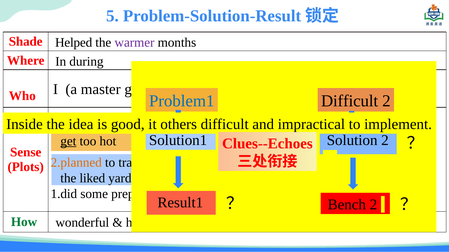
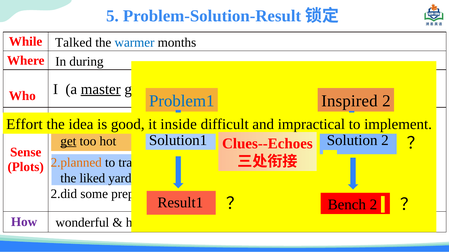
Shade: Shade -> While (26, 42)
Helped: Helped -> Talked (74, 43)
warmer colour: purple -> blue (135, 43)
master underline: none -> present (101, 89)
Difficult: Difficult -> Inspired (349, 101)
Inside: Inside -> Effort (24, 124)
others: others -> inside (179, 124)
1.did: 1.did -> 2.did (64, 194)
How colour: green -> purple (24, 222)
